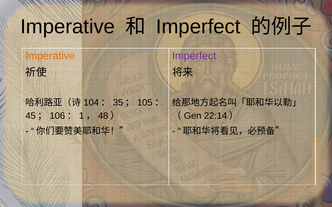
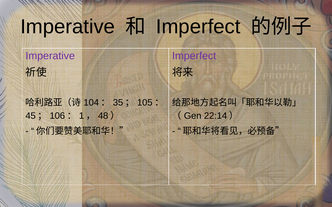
Imperative colour: orange -> purple (50, 56)
